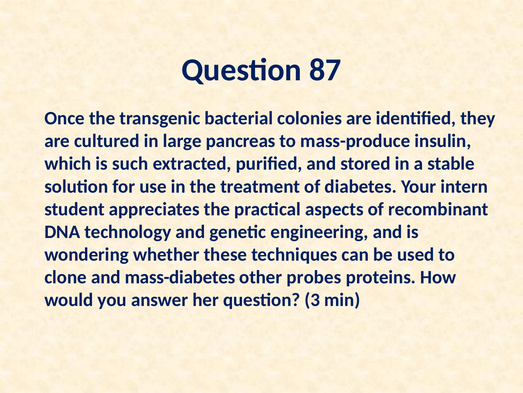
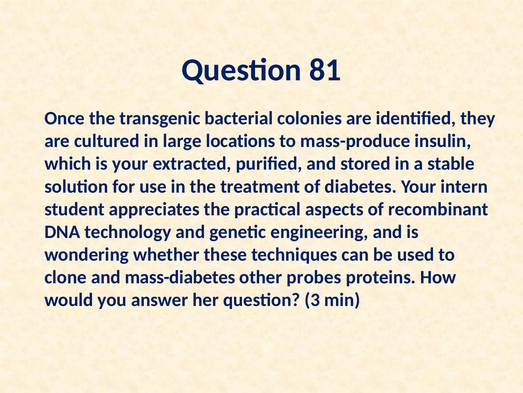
87: 87 -> 81 (325, 70)
pancreas: pancreas -> locations (241, 141)
is such: such -> your (130, 163)
